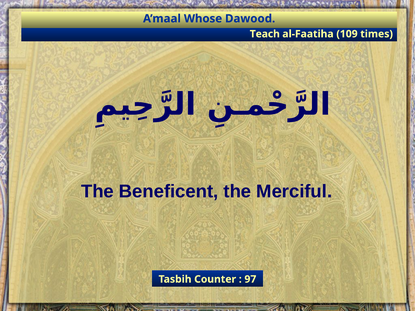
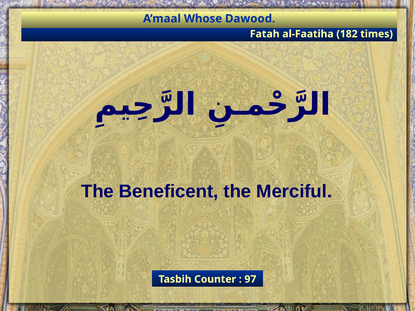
Teach: Teach -> Fatah (265, 34)
109: 109 -> 182 (347, 34)
